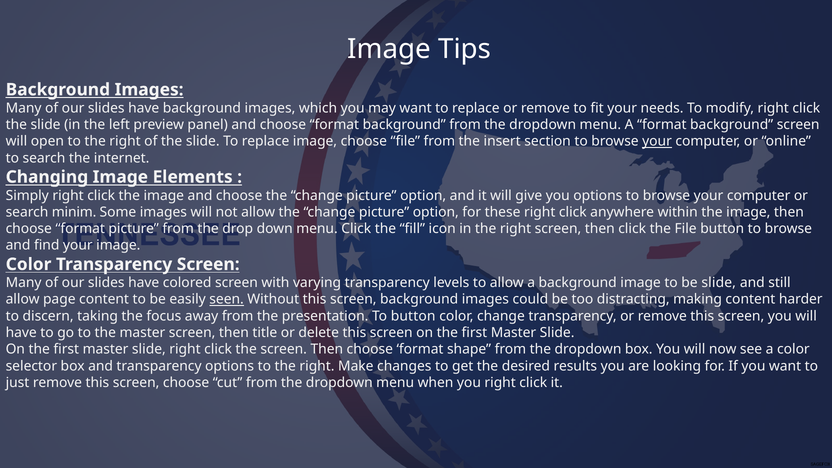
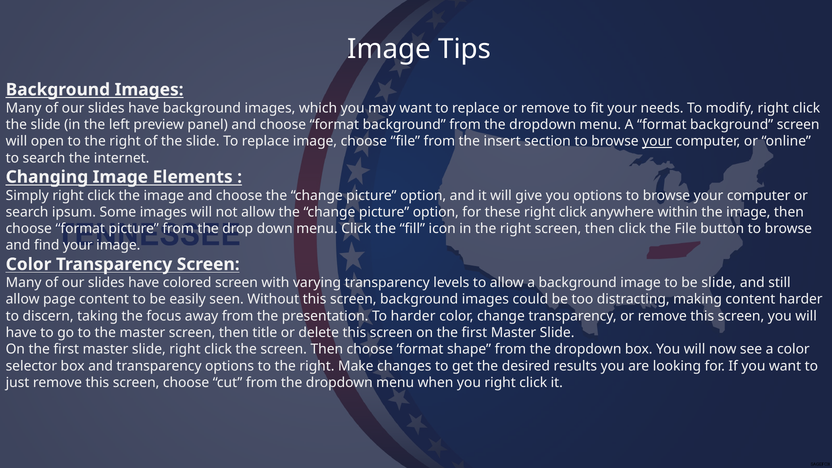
minim: minim -> ipsum (74, 212)
seen underline: present -> none (227, 299)
To button: button -> harder (413, 316)
